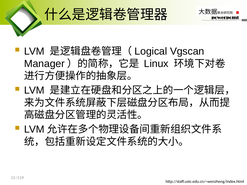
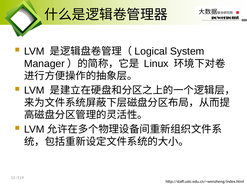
Vgscan: Vgscan -> System (187, 51)
